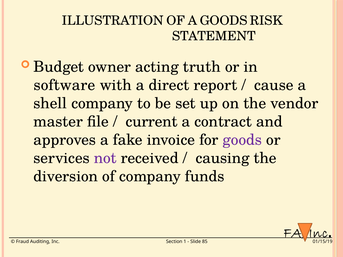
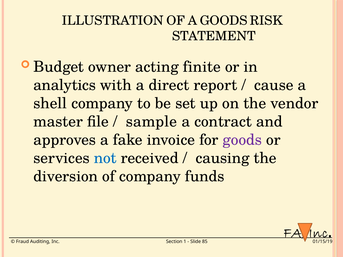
truth: truth -> finite (202, 67)
software: software -> analytics (65, 85)
current: current -> sample (151, 122)
not colour: purple -> blue (105, 158)
